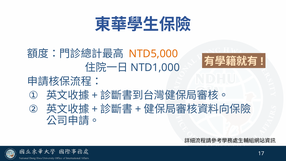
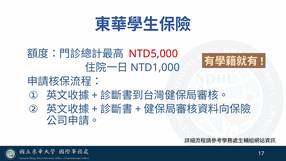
NTD5,000 colour: orange -> red (153, 54)
